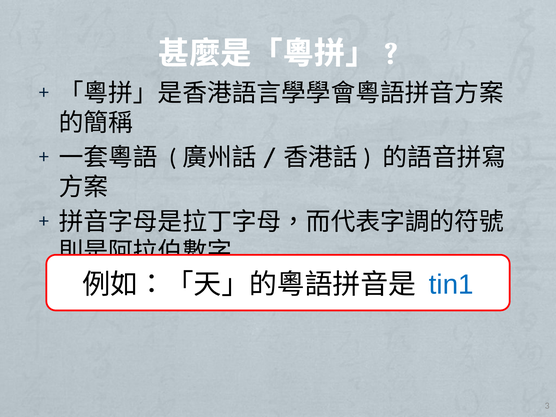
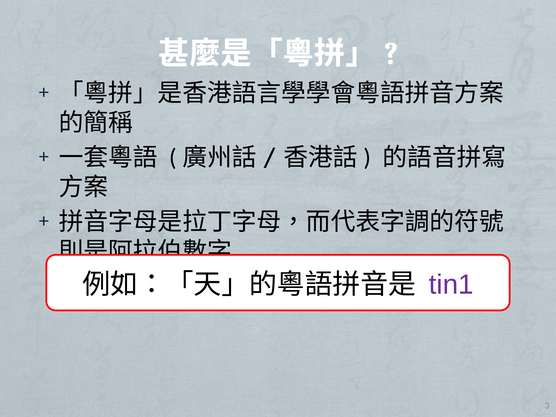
tin1 colour: blue -> purple (451, 285)
